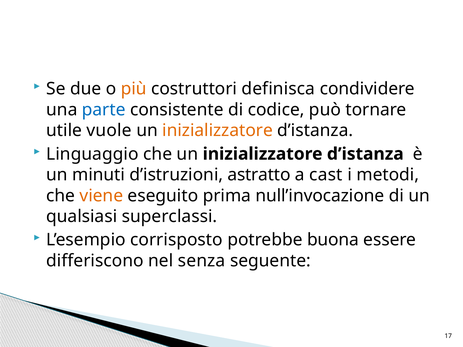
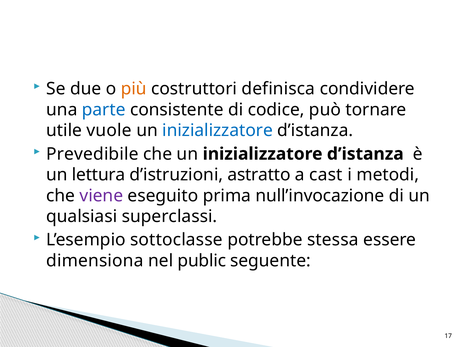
inizializzatore colour: orange -> blue (218, 131)
Linguaggio: Linguaggio -> Prevedibile (92, 154)
minuti: minuti -> lettura (99, 175)
viene colour: orange -> purple (101, 196)
corrisposto: corrisposto -> sottoclasse (176, 240)
buona: buona -> stessa (333, 240)
differiscono: differiscono -> dimensiona (95, 261)
senza: senza -> public (202, 261)
